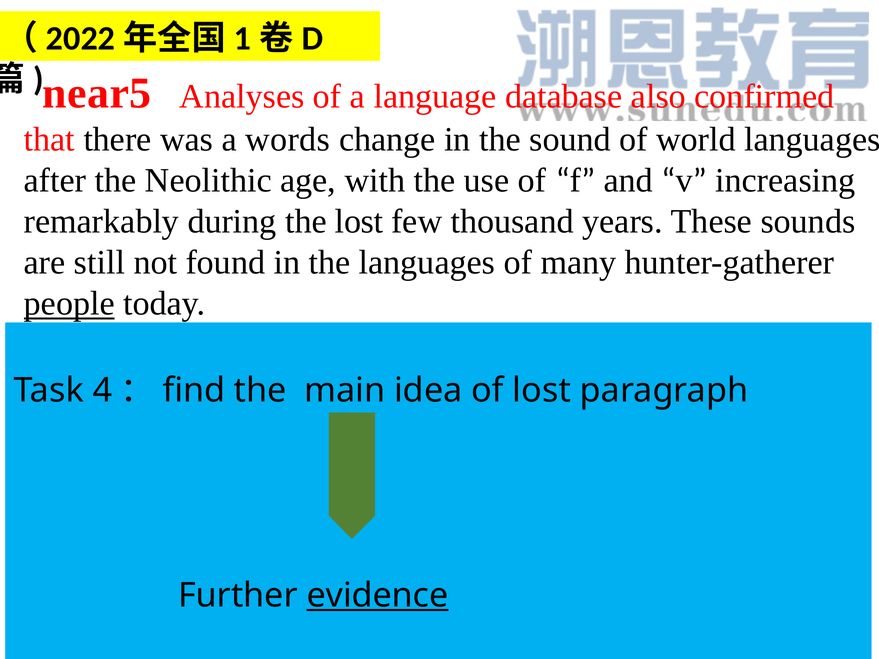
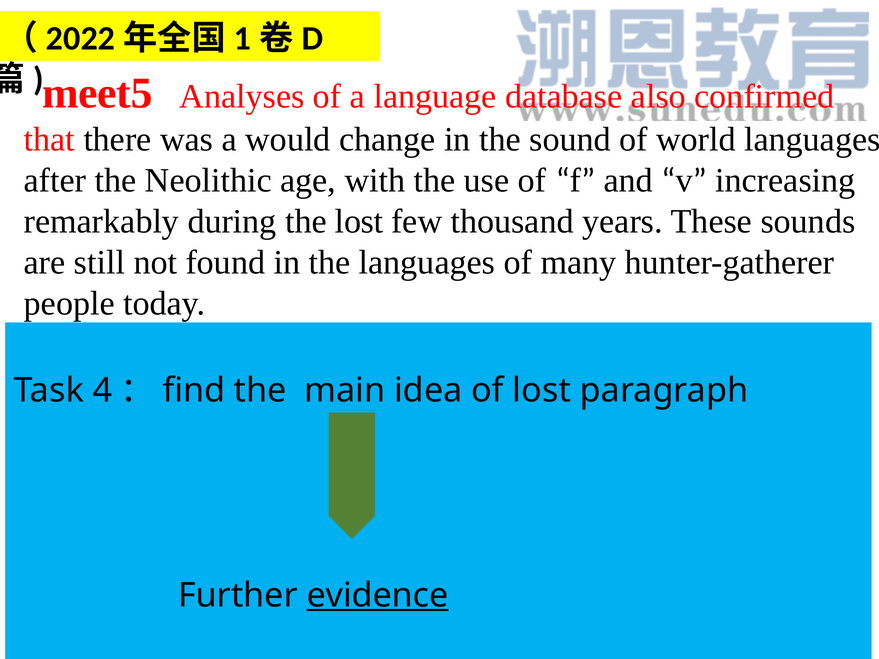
near5: near5 -> meet5 (97, 93)
words: words -> would (288, 140)
people underline: present -> none (69, 304)
